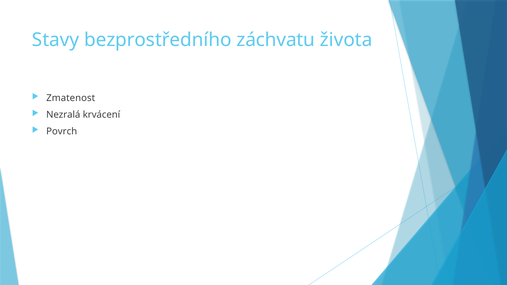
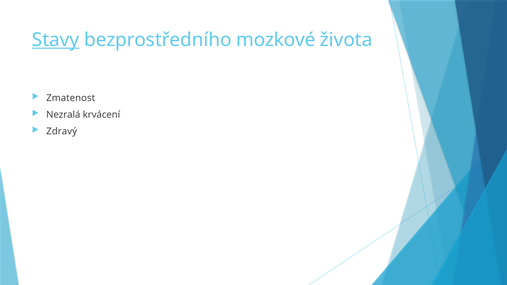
Stavy underline: none -> present (56, 40)
záchvatu: záchvatu -> mozkové (276, 40)
Povrch: Povrch -> Zdravý (62, 132)
